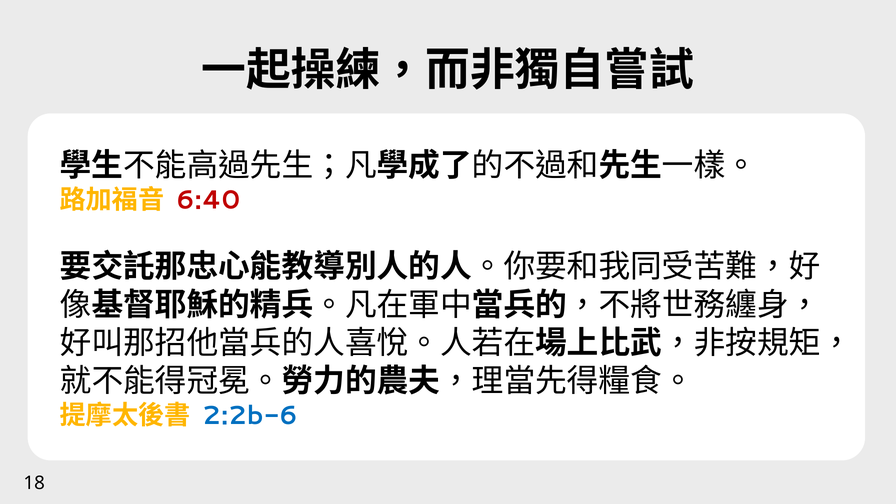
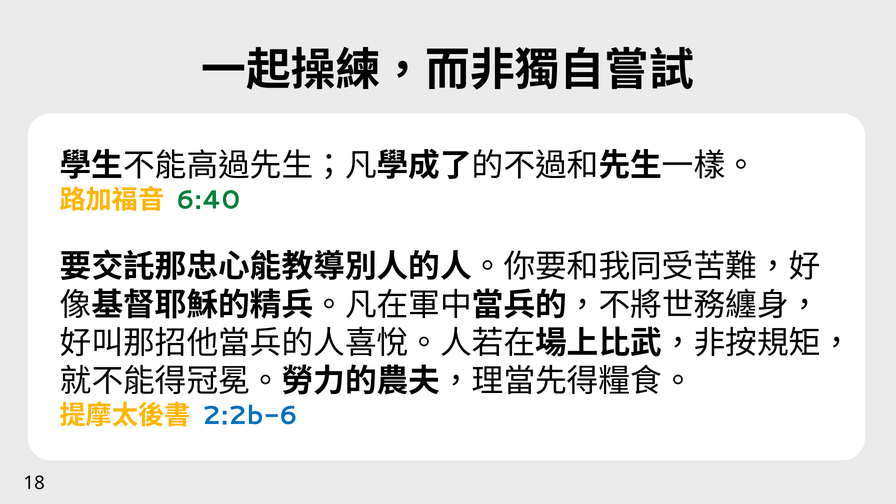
6:40 colour: red -> green (208, 200)
